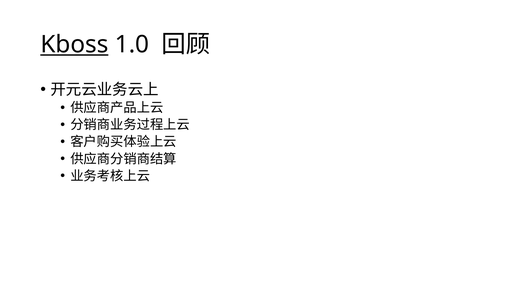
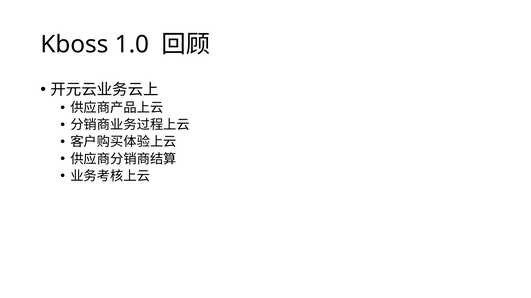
Kboss underline: present -> none (74, 45)
